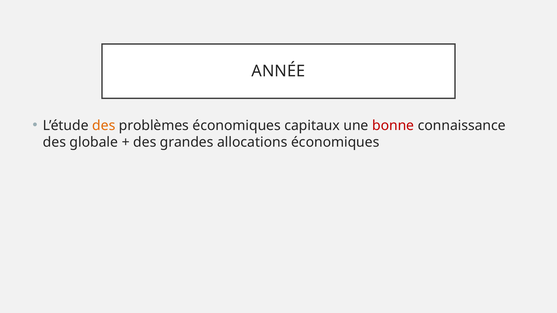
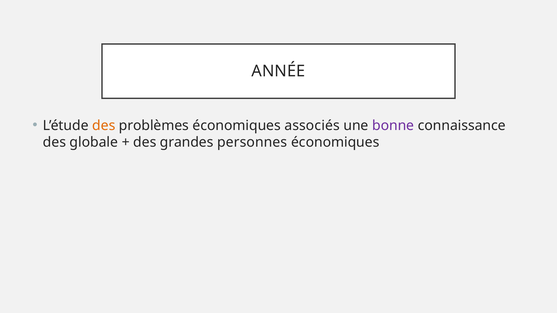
capitaux: capitaux -> associés (312, 126)
bonne colour: red -> purple (393, 126)
allocations: allocations -> personnes (252, 142)
